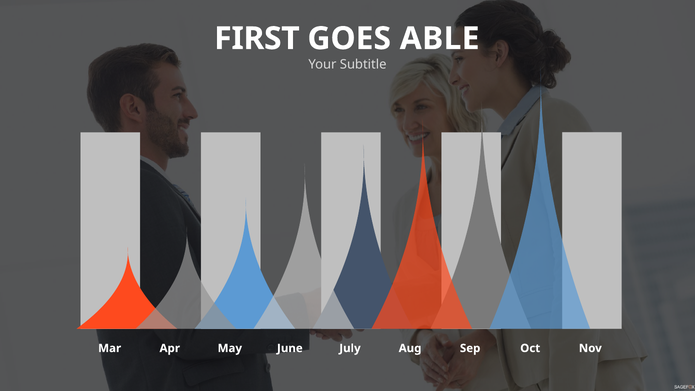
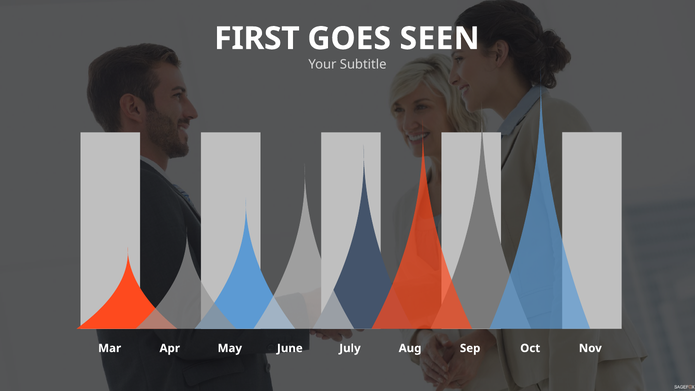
ABLE: ABLE -> SEEN (440, 39)
